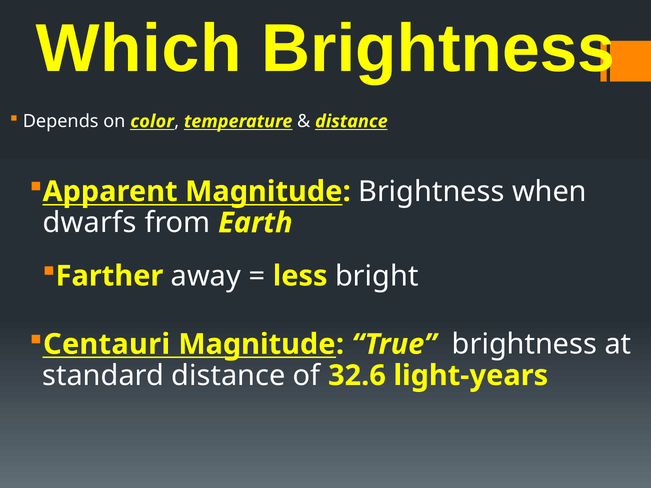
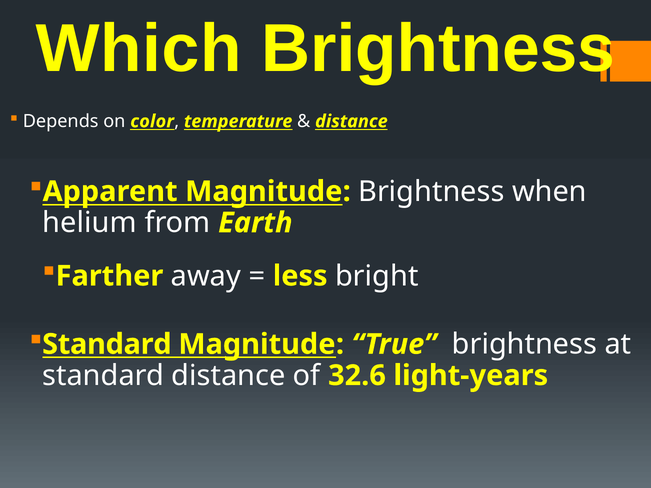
dwarfs: dwarfs -> helium (90, 223)
Centauri: Centauri -> Standard (107, 344)
